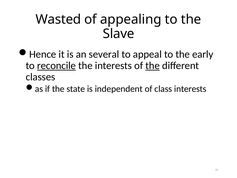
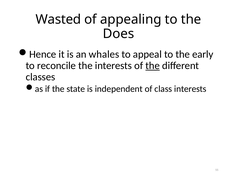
Slave: Slave -> Does (118, 34)
several: several -> whales (104, 54)
reconcile underline: present -> none (56, 66)
